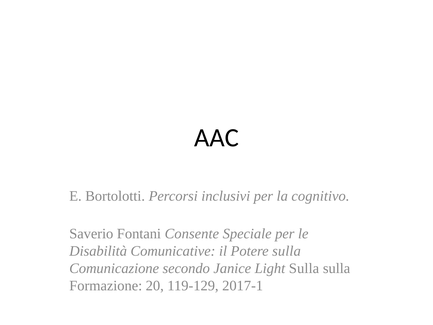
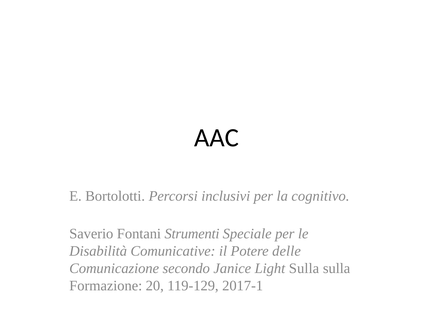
Consente: Consente -> Strumenti (192, 233)
Potere sulla: sulla -> delle (287, 251)
